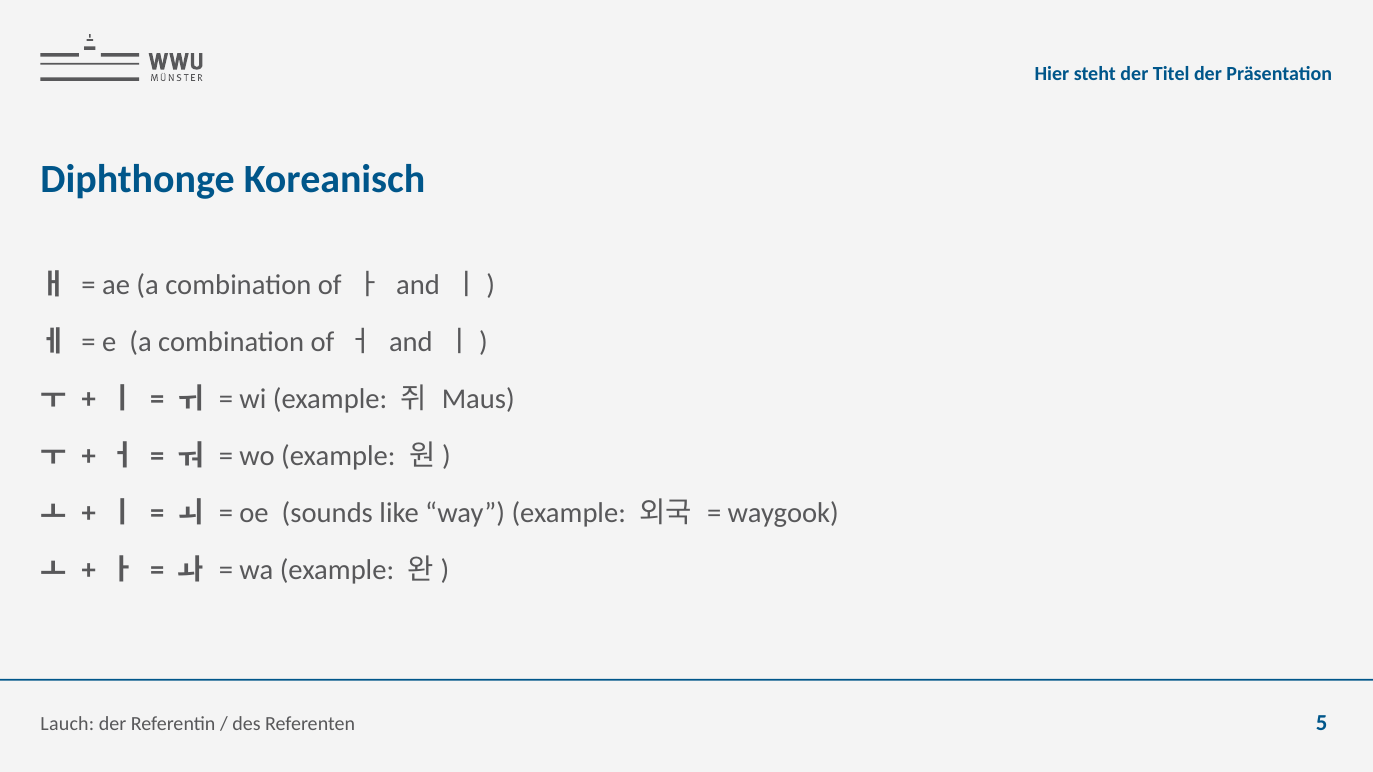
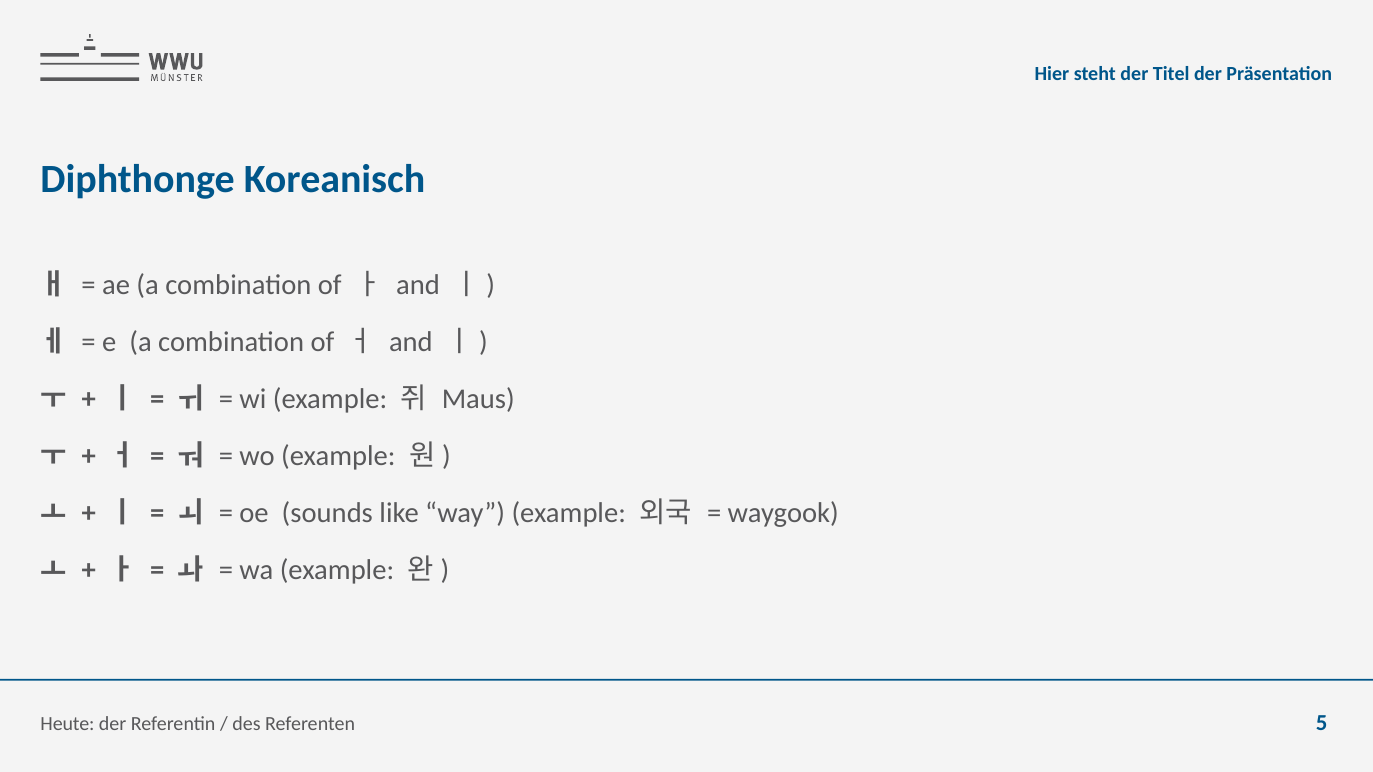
Lauch: Lauch -> Heute (68, 724)
